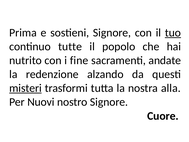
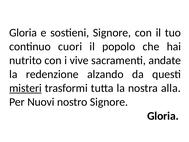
Prima: Prima -> Gloria (23, 33)
tuo underline: present -> none (173, 33)
tutte: tutte -> cuori (70, 46)
fine: fine -> vive (79, 60)
Cuore: Cuore -> Gloria (163, 116)
